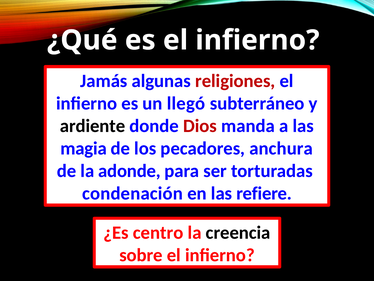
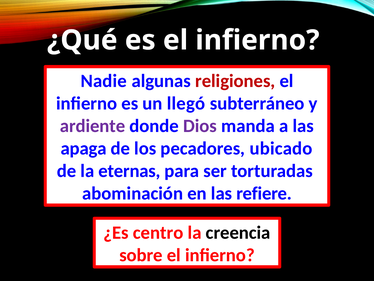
Jamás: Jamás -> Nadie (104, 81)
ardiente colour: black -> purple (93, 126)
Dios colour: red -> purple (200, 126)
magia: magia -> apaga (84, 148)
anchura: anchura -> ubicado (281, 148)
adonde: adonde -> eternas (129, 171)
condenación: condenación -> abominación (133, 193)
